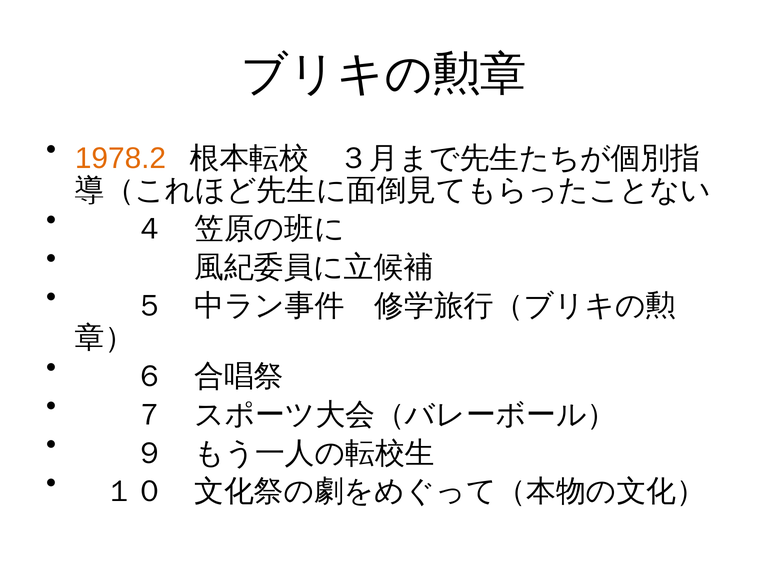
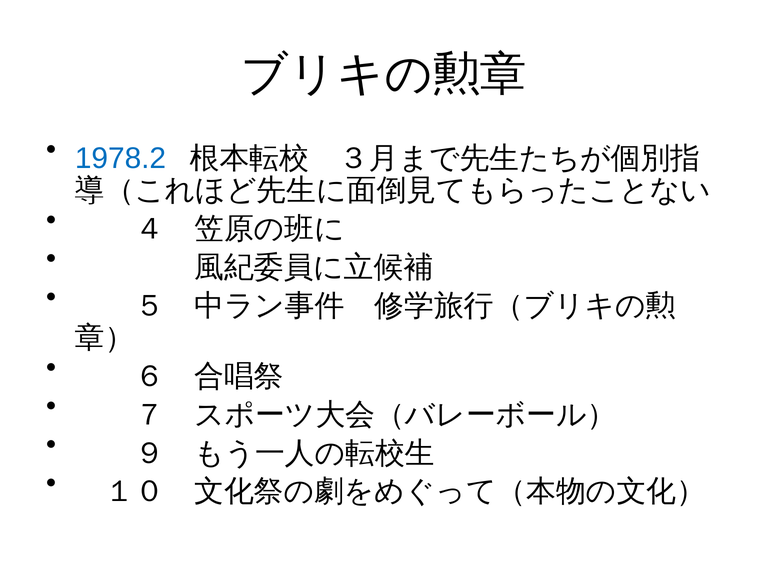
1978.2 colour: orange -> blue (120, 158)
